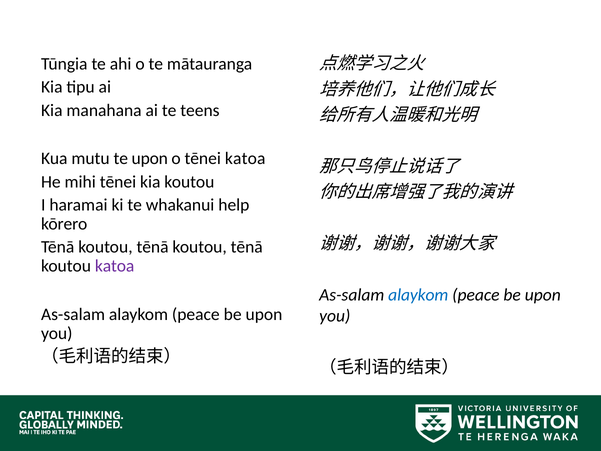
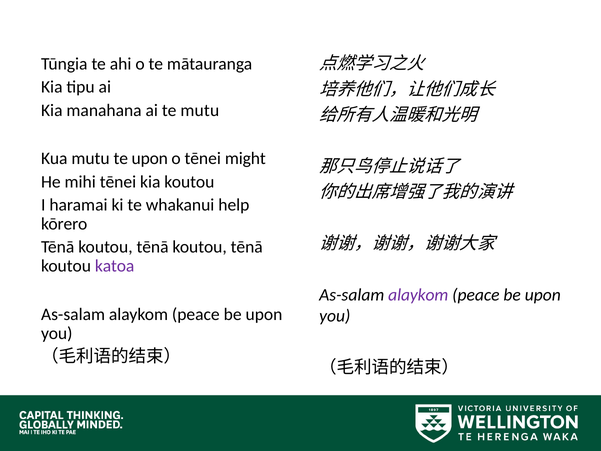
te teens: teens -> mutu (200, 110)
tēnei katoa: katoa -> might (245, 159)
alaykom colour: blue -> purple (418, 295)
